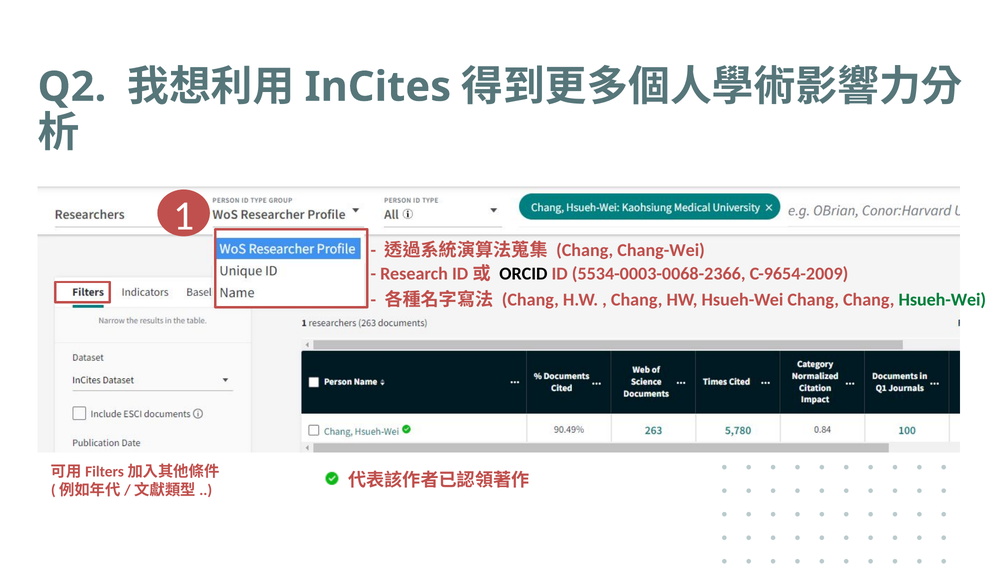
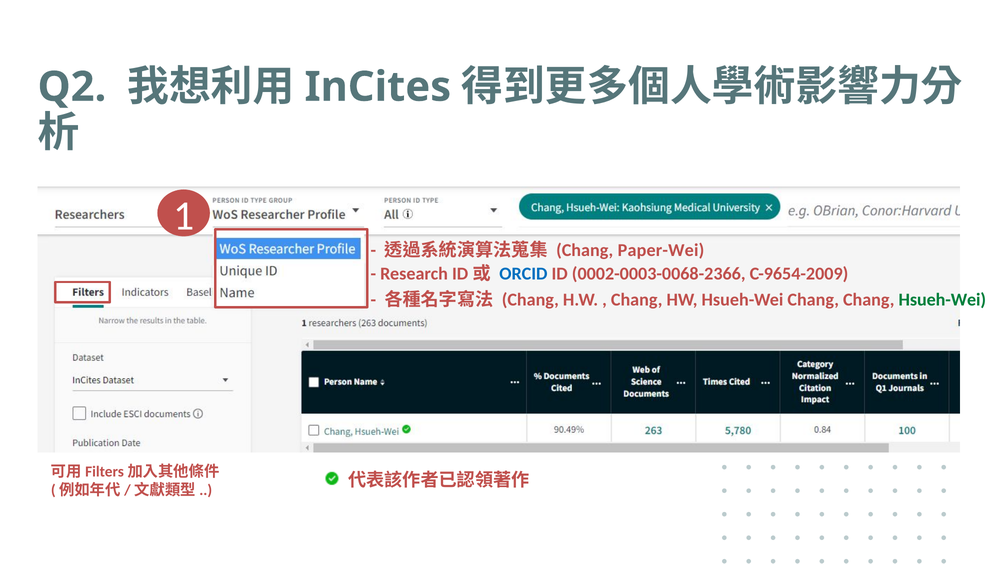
Chang-Wei: Chang-Wei -> Paper-Wei (661, 250)
ORCID colour: black -> blue (523, 274)
5534-0003-0068-2366: 5534-0003-0068-2366 -> 0002-0003-0068-2366 (659, 274)
